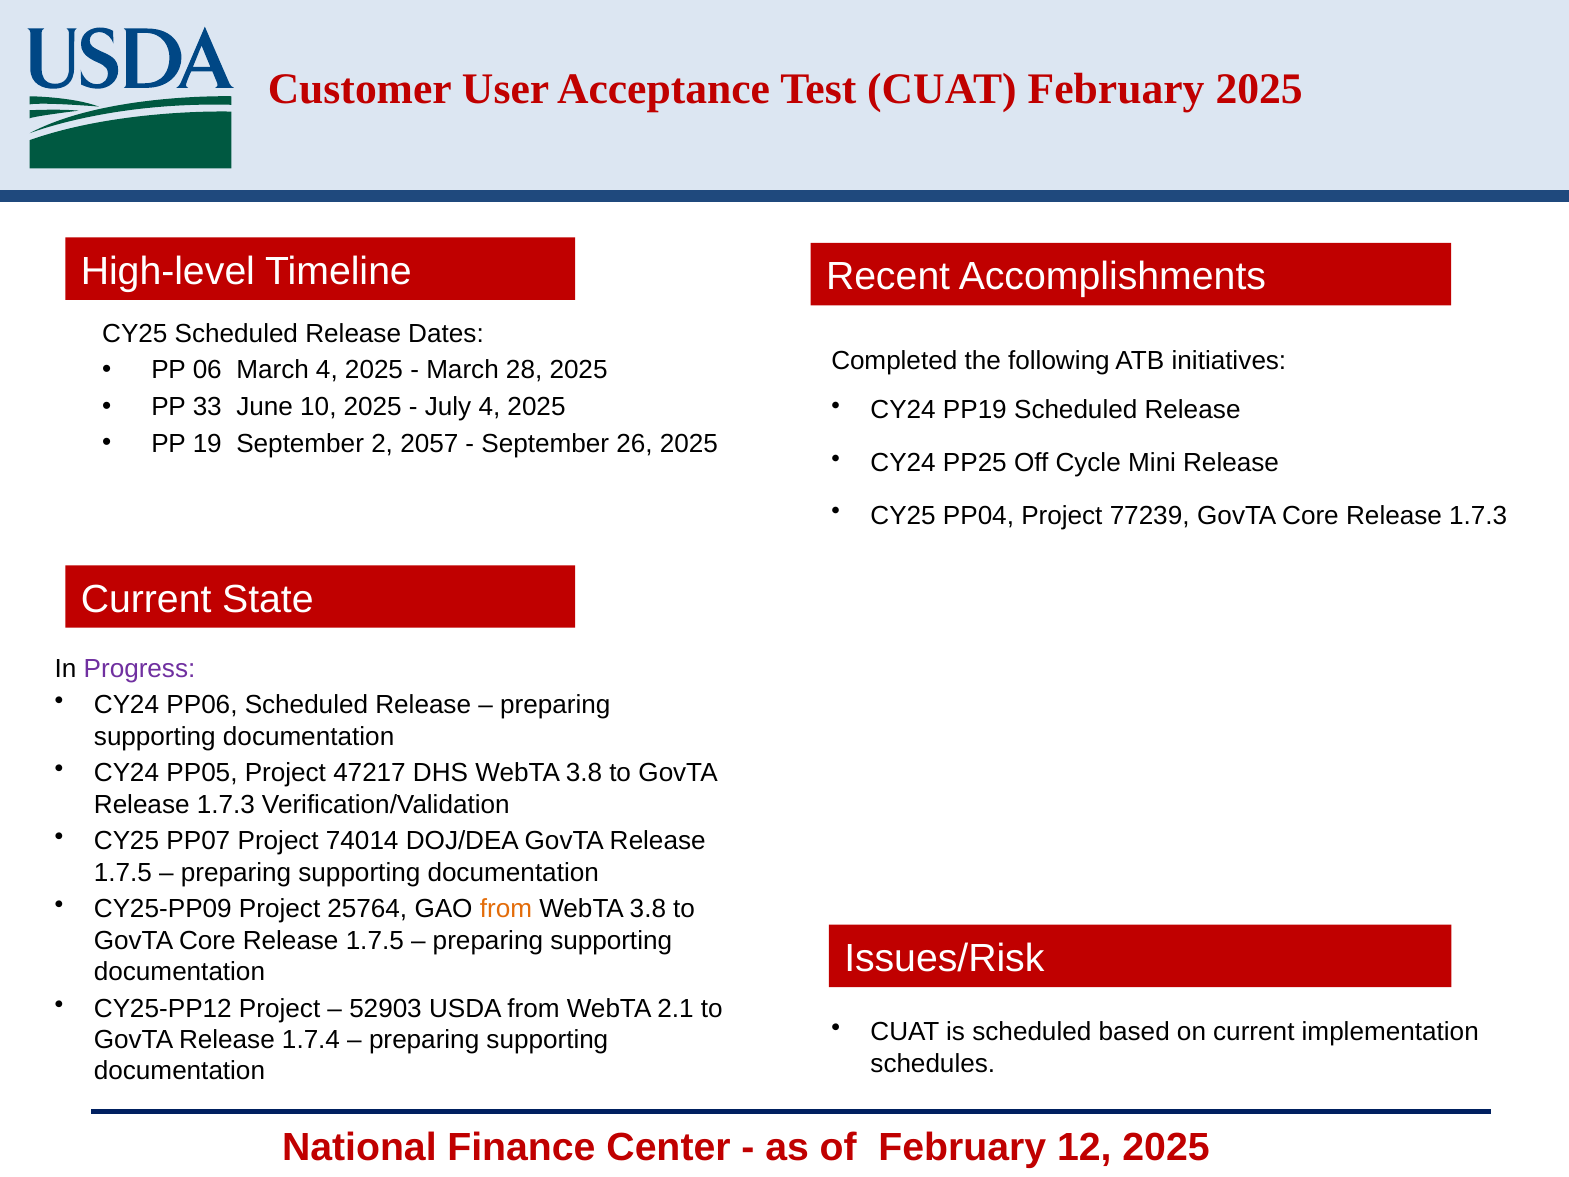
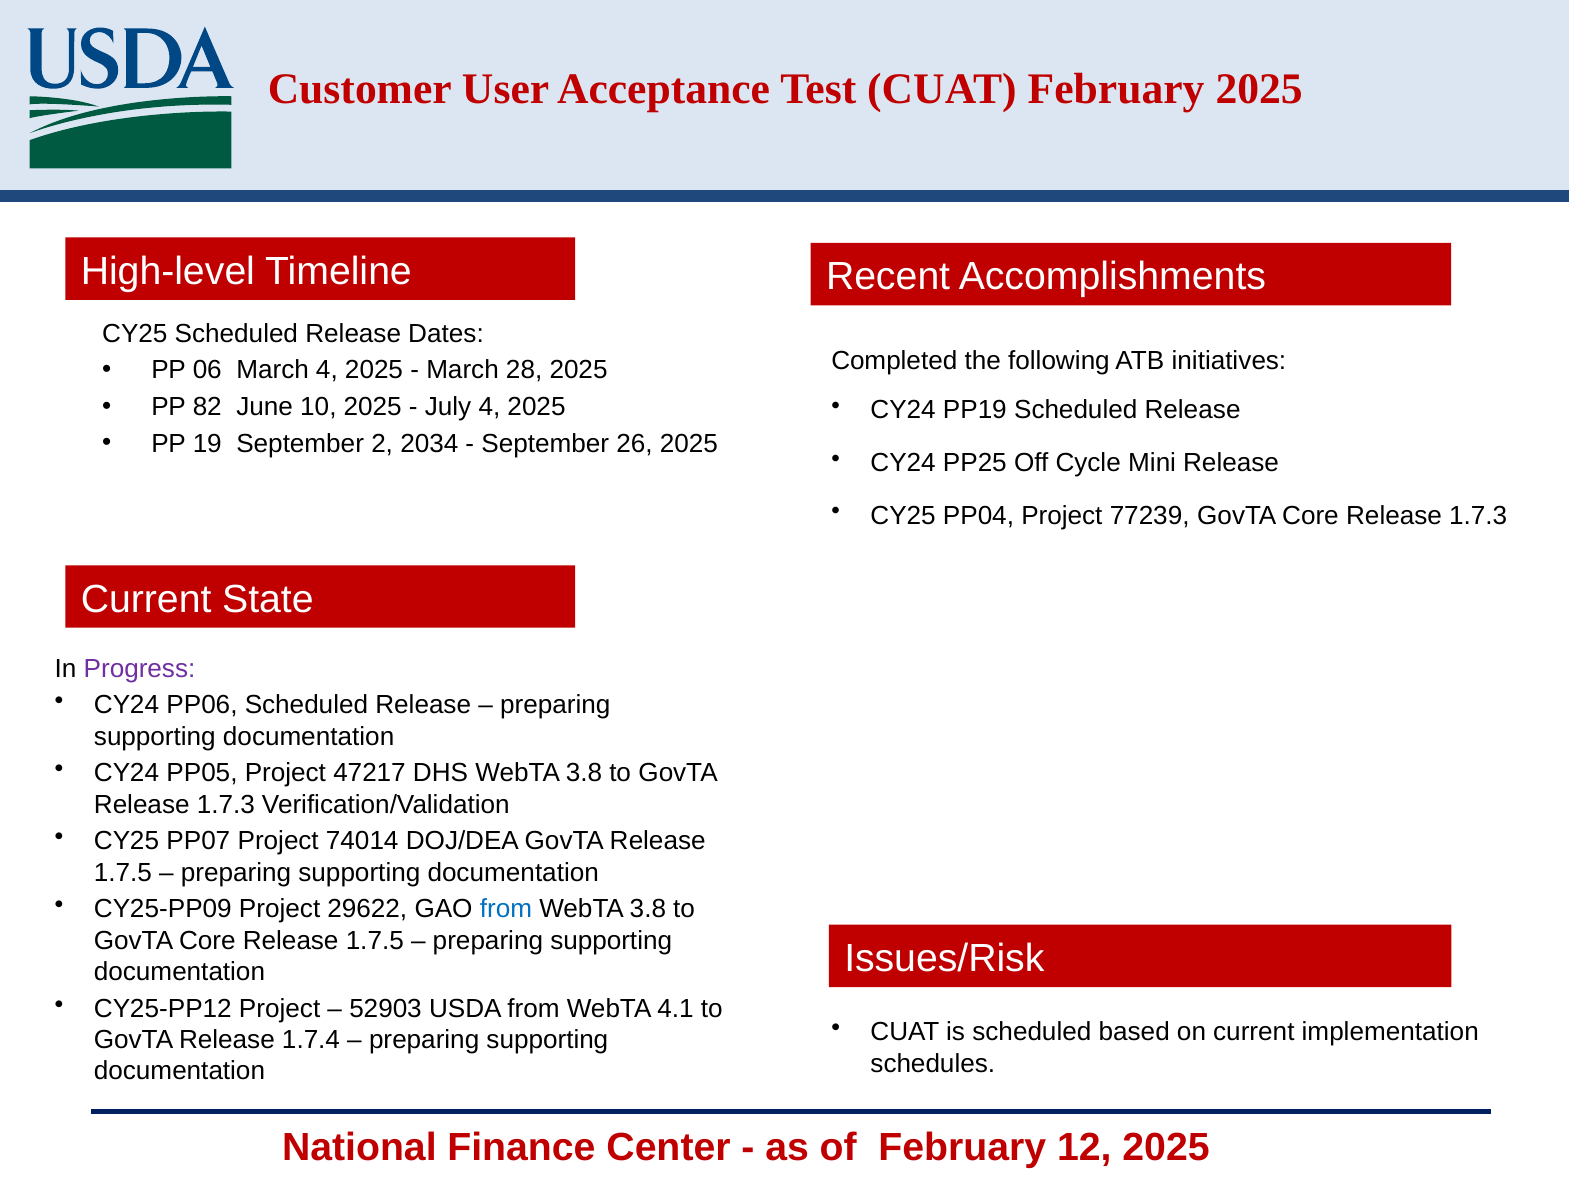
33: 33 -> 82 (207, 407)
2057: 2057 -> 2034 (429, 443)
25764: 25764 -> 29622 (367, 909)
from colour: orange -> blue (506, 909)
2.1: 2.1 -> 4.1 (675, 1008)
